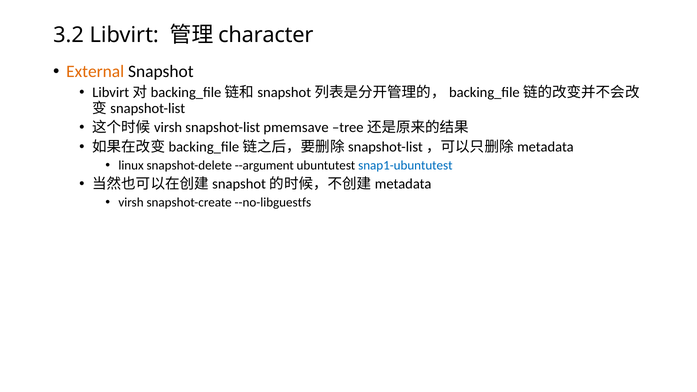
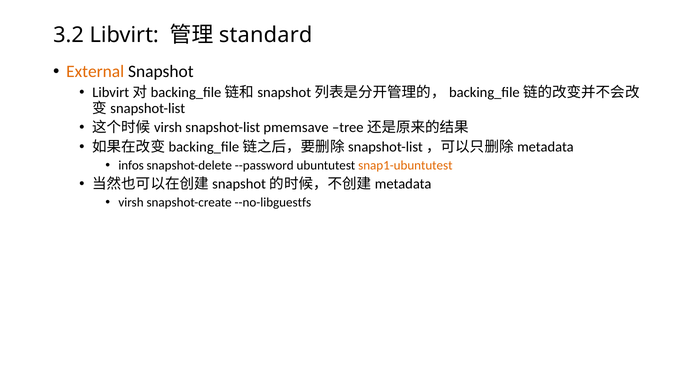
character: character -> standard (266, 35)
linux: linux -> infos (131, 165)
--argument: --argument -> --password (264, 165)
snap1-ubuntutest colour: blue -> orange (405, 165)
